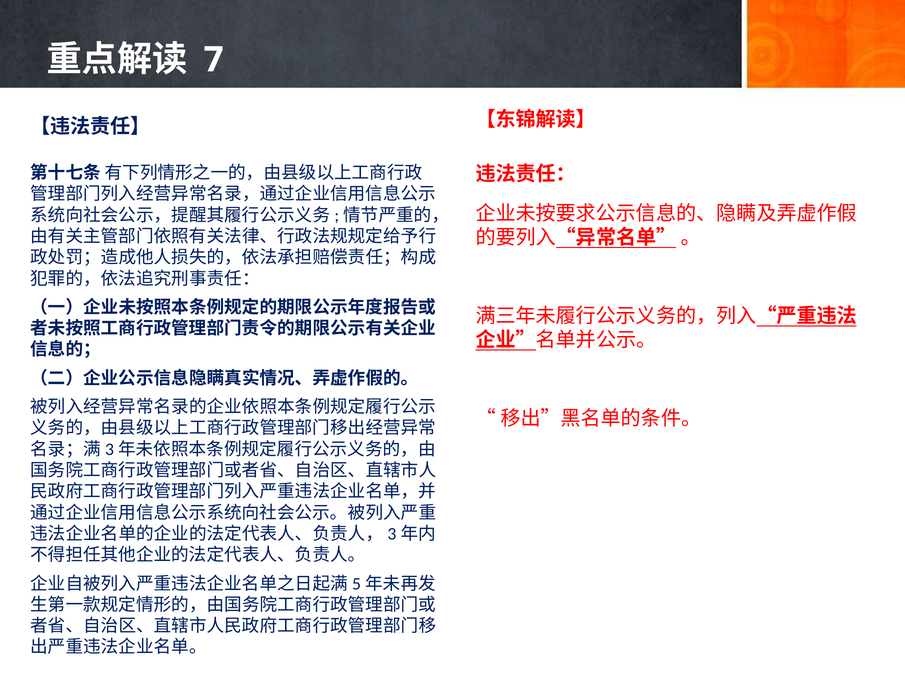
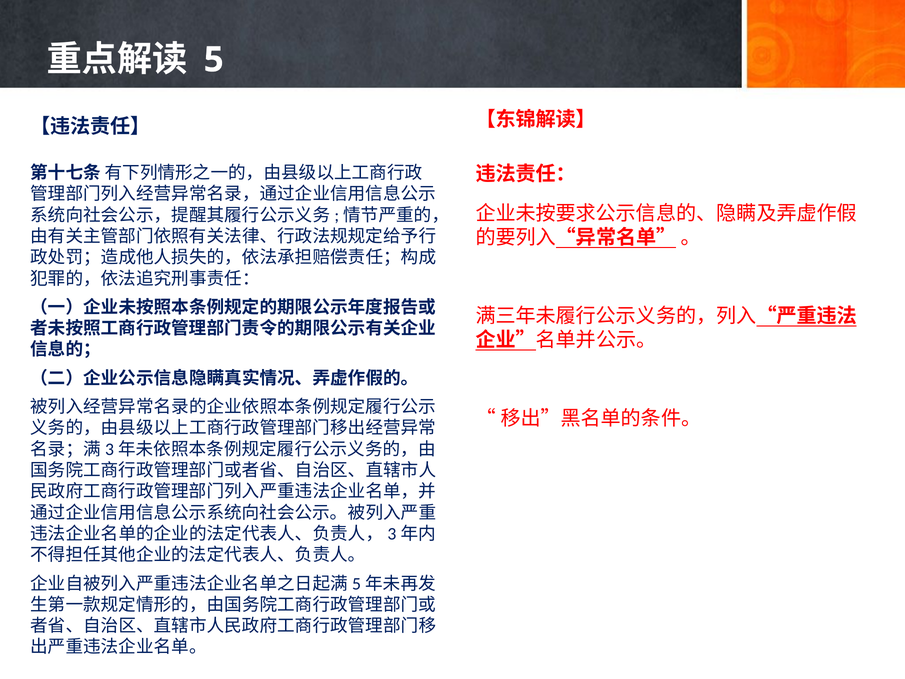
7: 7 -> 5 (214, 60)
